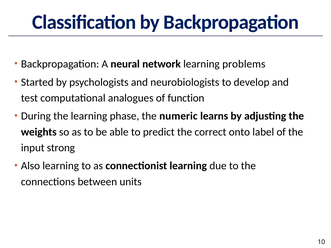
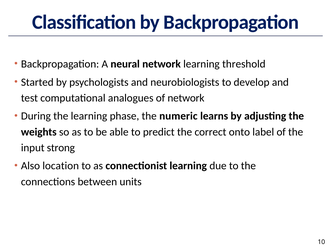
problems: problems -> threshold (244, 64)
of function: function -> network (186, 98)
Also learning: learning -> location (61, 166)
